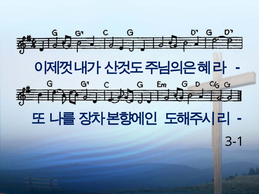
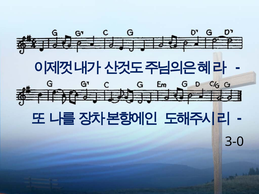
3-1: 3-1 -> 3-0 (234, 142)
